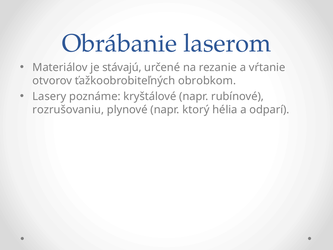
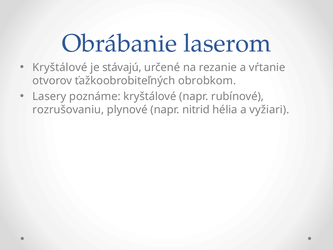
Materiálov: Materiálov -> Kryštálové (60, 67)
ktorý: ktorý -> nitrid (196, 110)
odparí: odparí -> vyžiari (269, 110)
